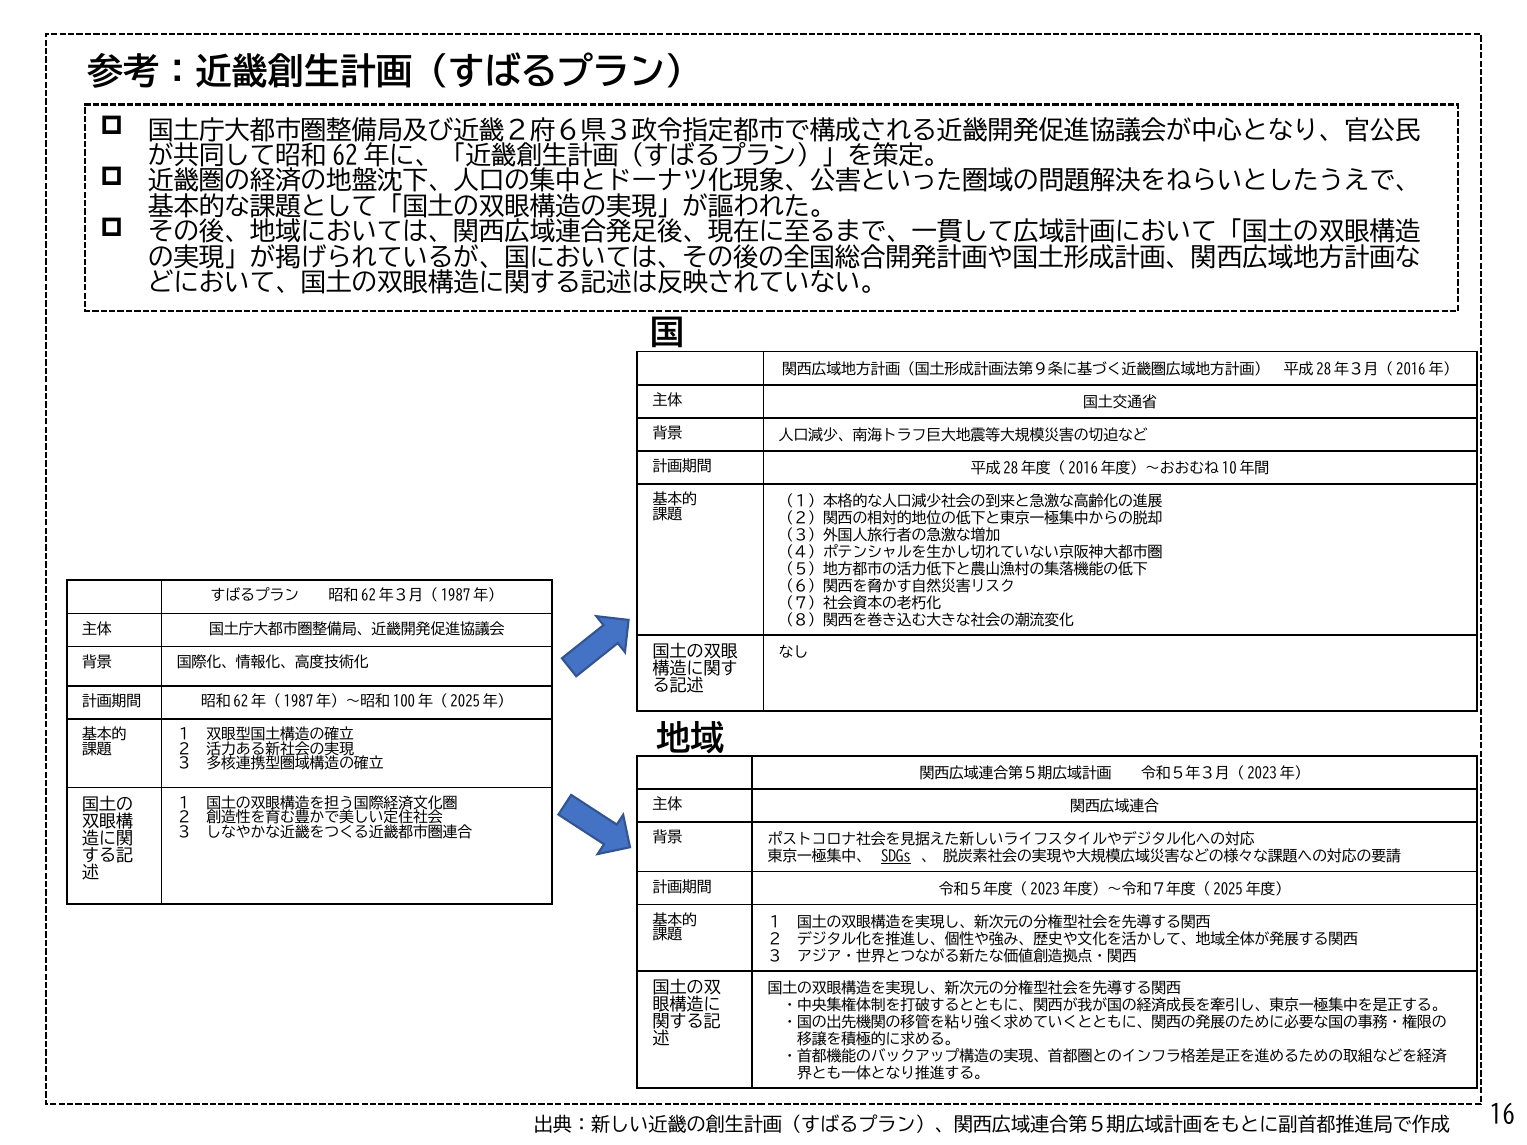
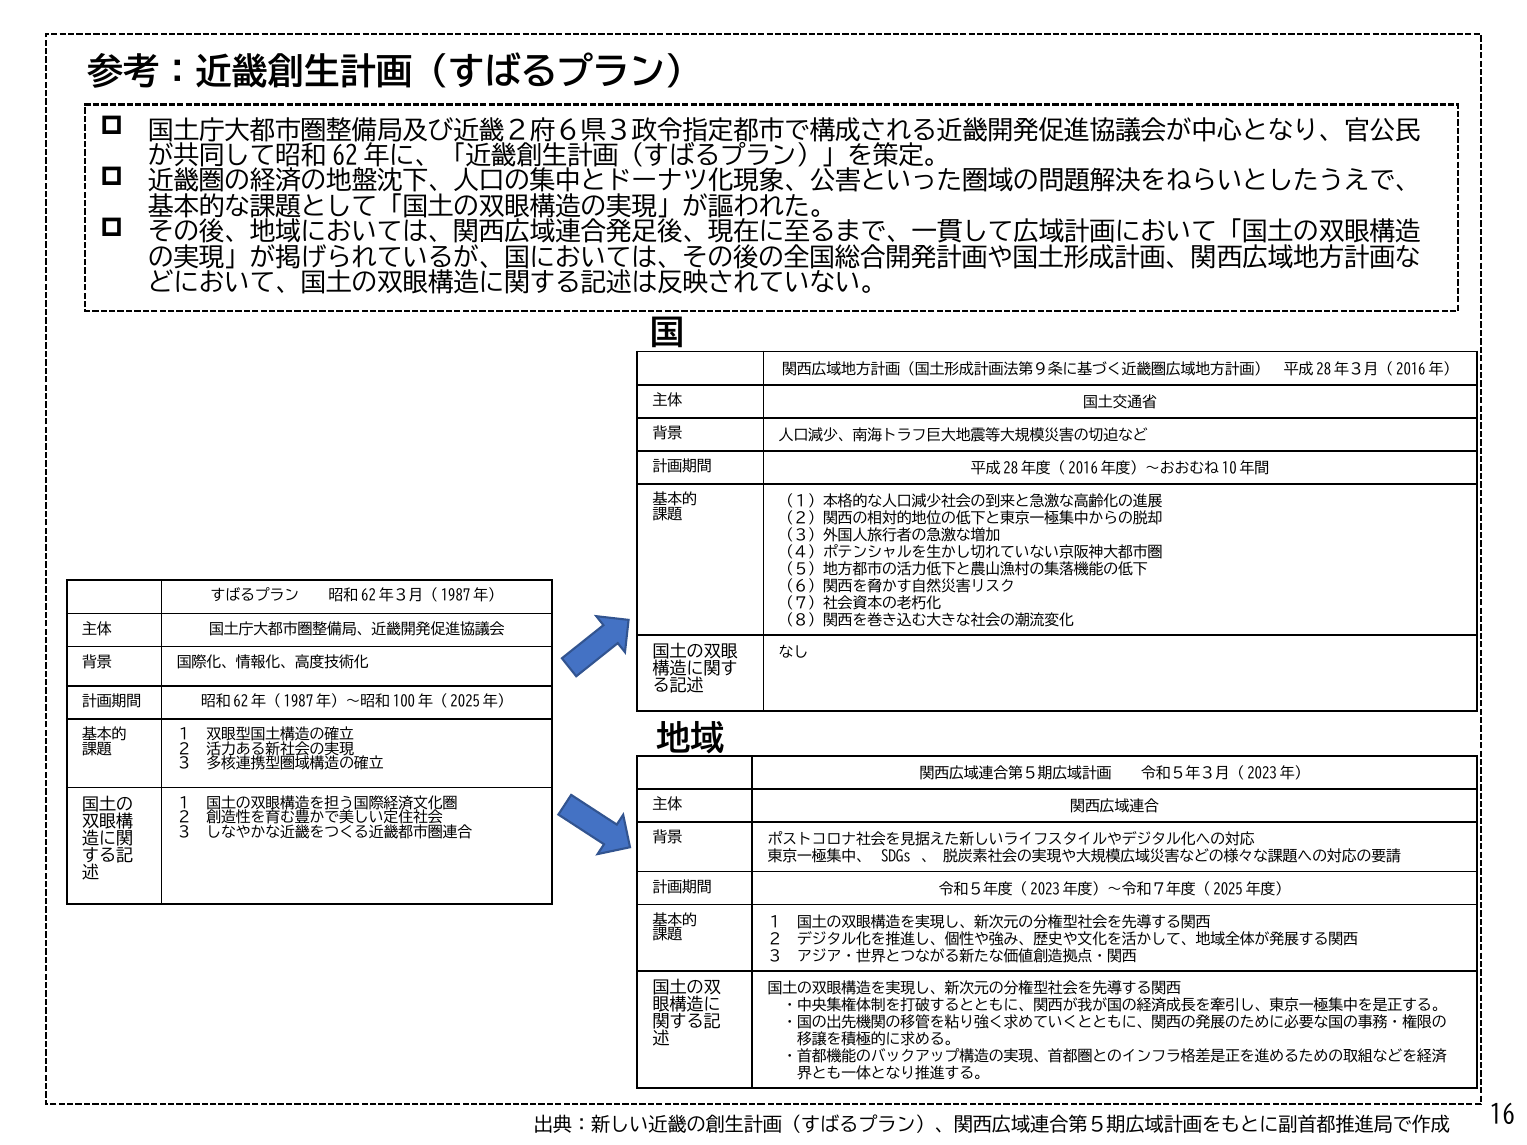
SDGs underline: present -> none (896, 857)
